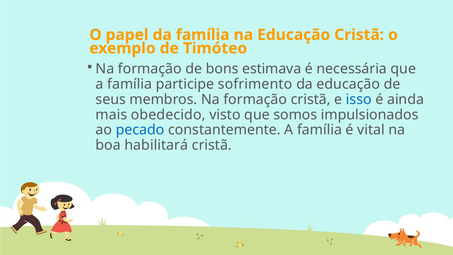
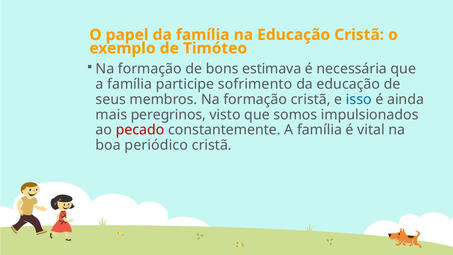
obedecido: obedecido -> peregrinos (168, 115)
pecado colour: blue -> red (140, 130)
habilitará: habilitará -> periódico (156, 145)
